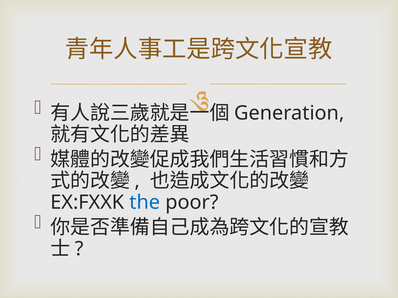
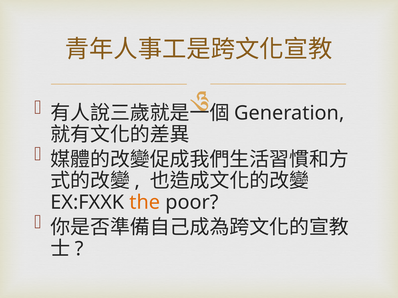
the colour: blue -> orange (145, 203)
